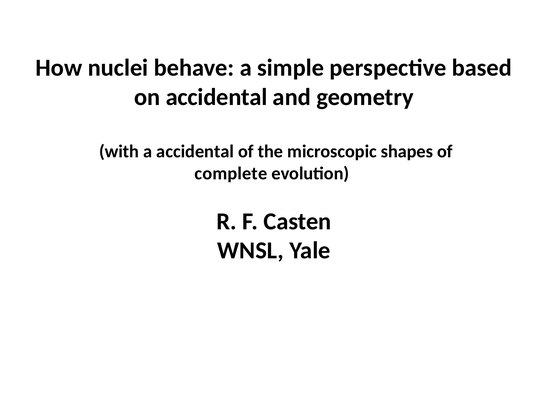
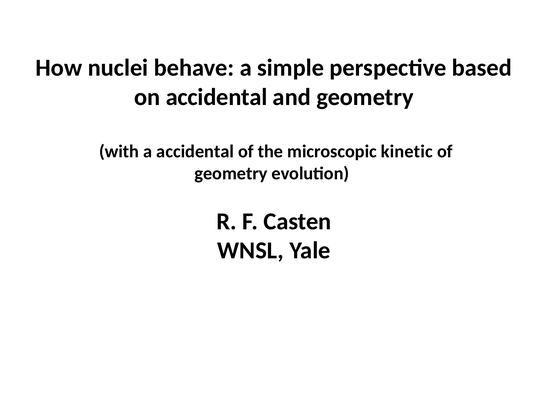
shapes: shapes -> kinetic (407, 152)
complete: complete -> geometry (231, 173)
